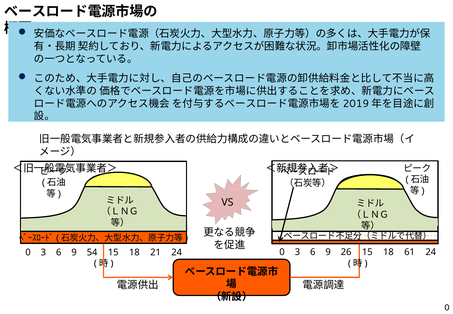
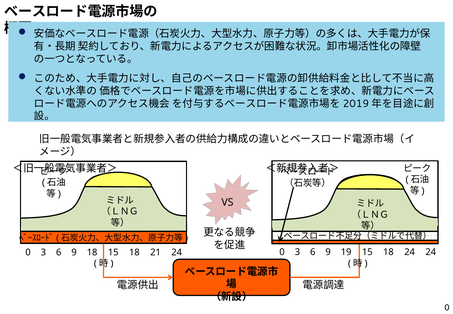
26: 26 -> 19 (346, 252)
18 61: 61 -> 24 (410, 252)
9 54: 54 -> 18 (92, 252)
